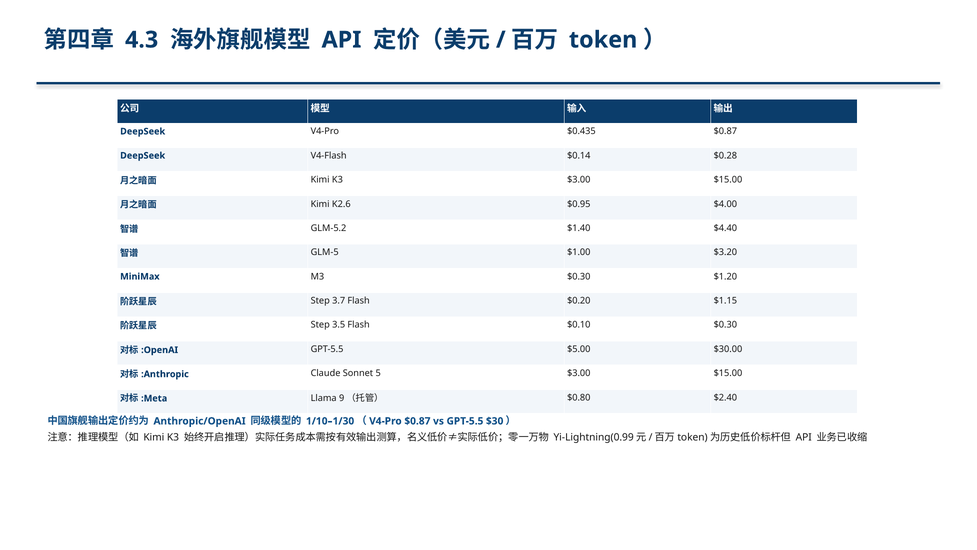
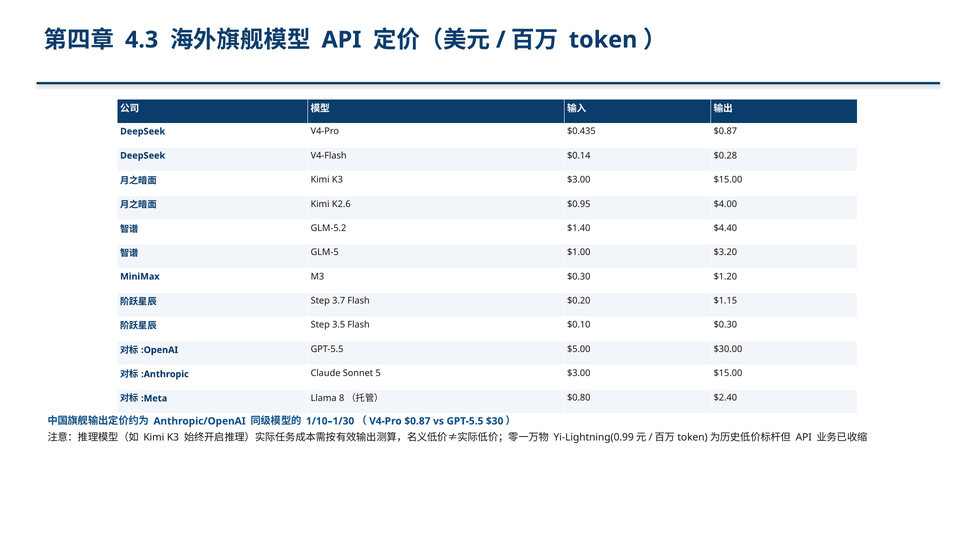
9: 9 -> 8 (342, 398)
